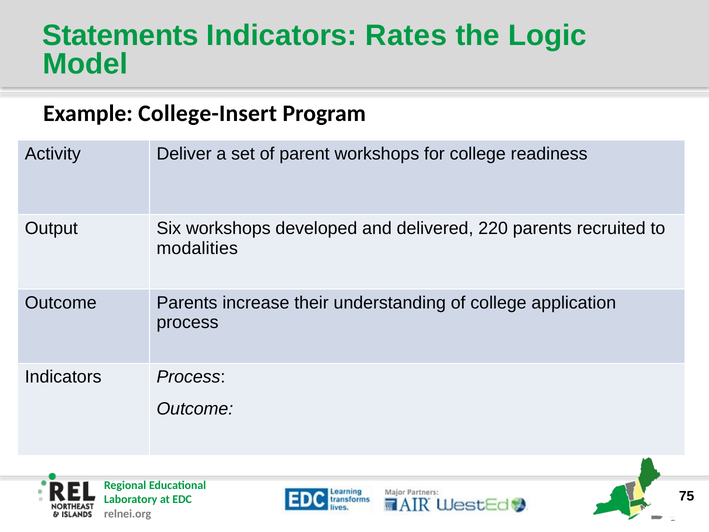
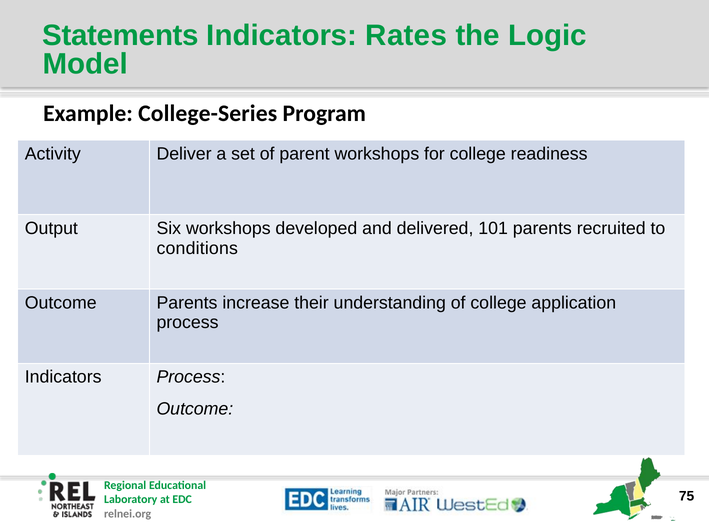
College-Insert: College-Insert -> College-Series (208, 113)
220: 220 -> 101 (493, 228)
modalities: modalities -> conditions (197, 248)
